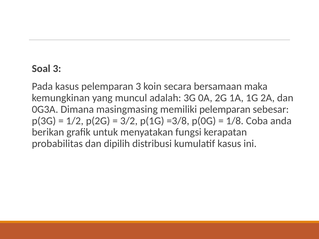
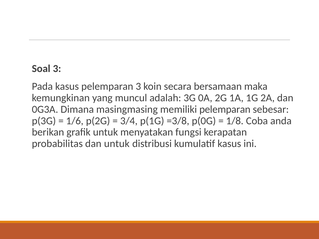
1/2: 1/2 -> 1/6 (75, 121)
3/2: 3/2 -> 3/4 (129, 121)
dan dipilih: dipilih -> untuk (117, 144)
